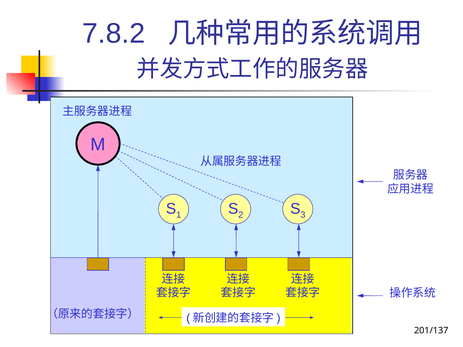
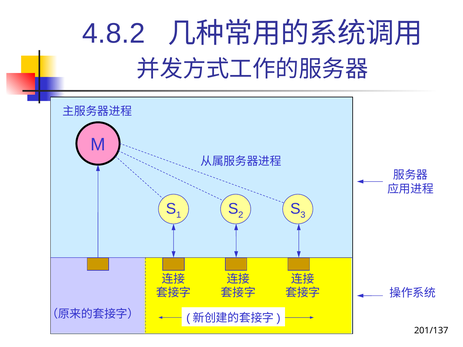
7.8.2: 7.8.2 -> 4.8.2 (114, 34)
